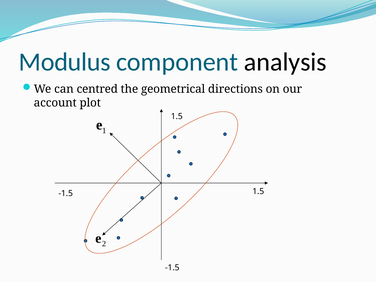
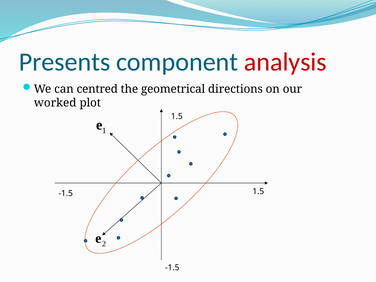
Modulus: Modulus -> Presents (65, 62)
analysis colour: black -> red (285, 62)
account: account -> worked (55, 103)
